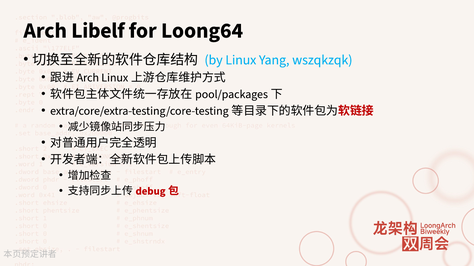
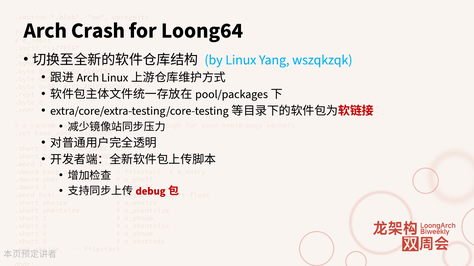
Libelf: Libelf -> Crash (98, 31)
